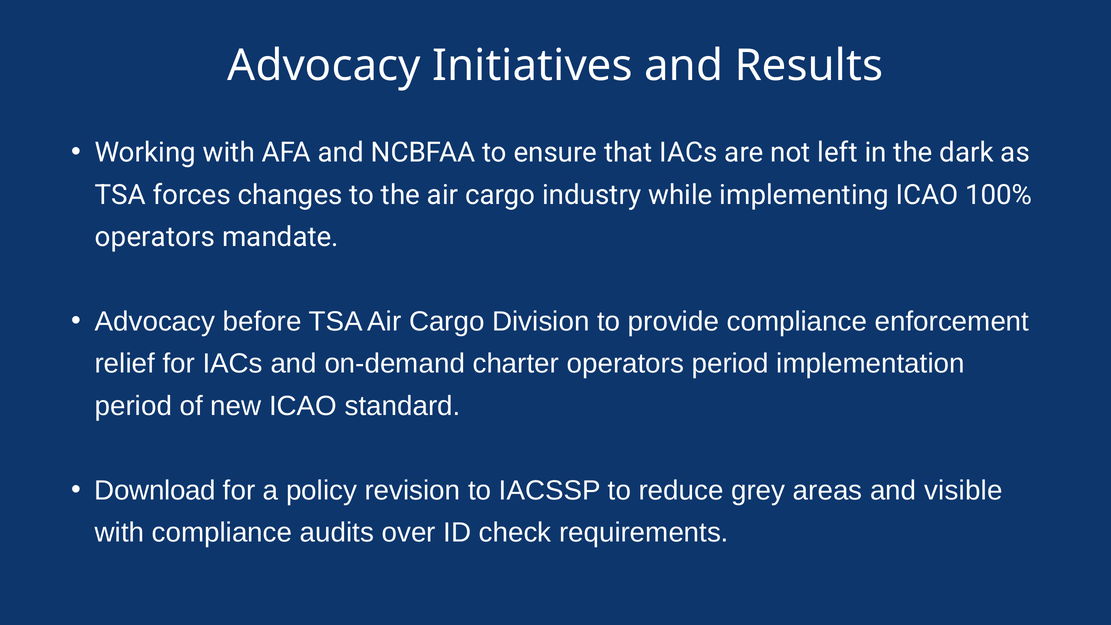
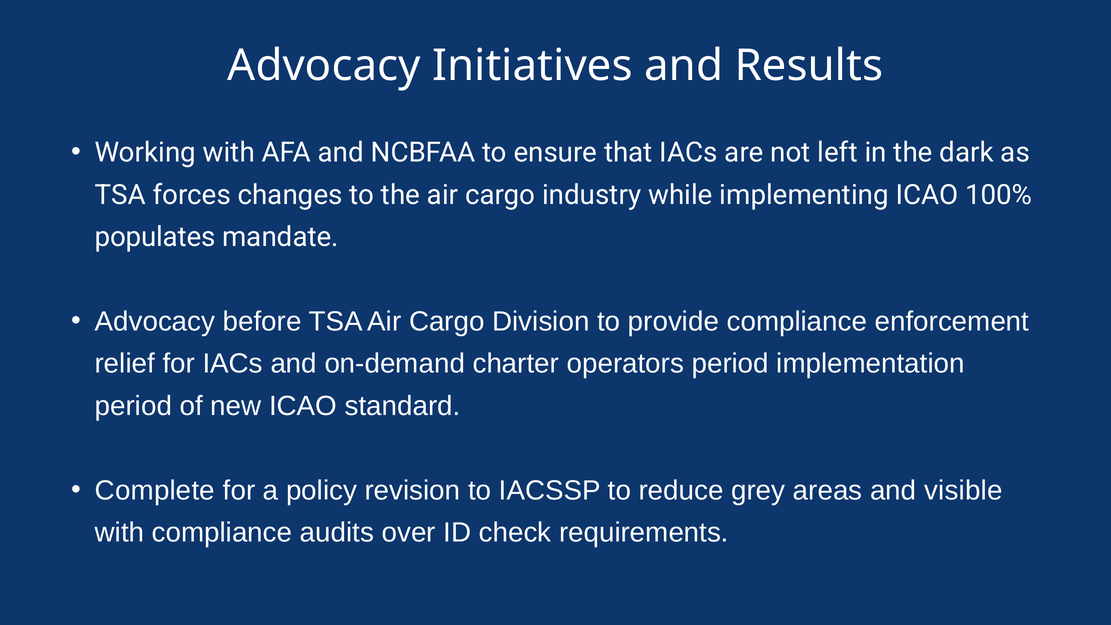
operators: operators -> populates (155, 237)
Download: Download -> Complete (155, 490)
